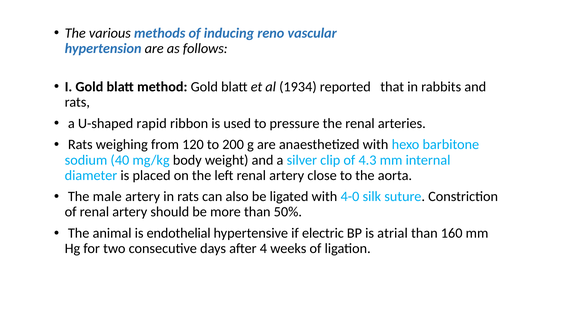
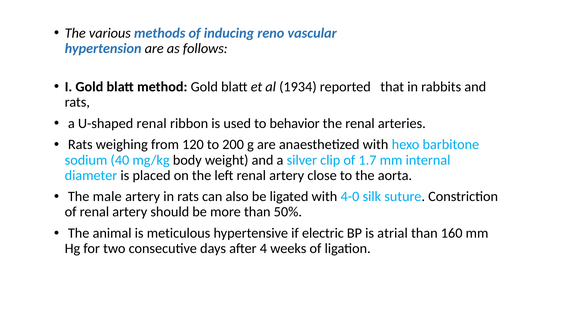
U-shaped rapid: rapid -> renal (152, 123)
pressure: pressure -> behavior (295, 123)
4.3: 4.3 -> 1.7 (368, 160)
endothelial: endothelial -> meticulous (179, 233)
